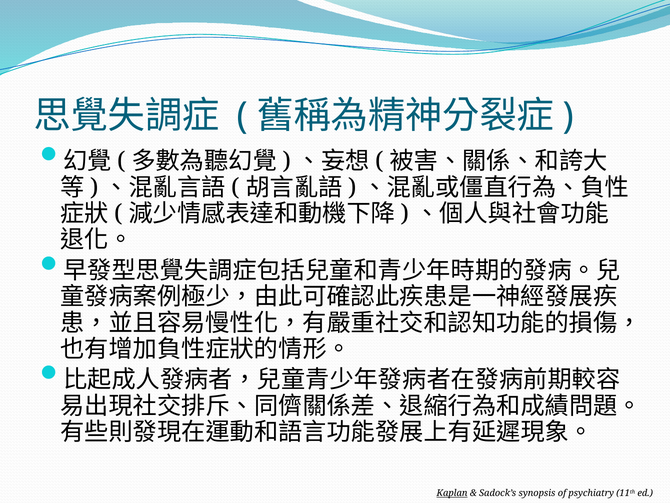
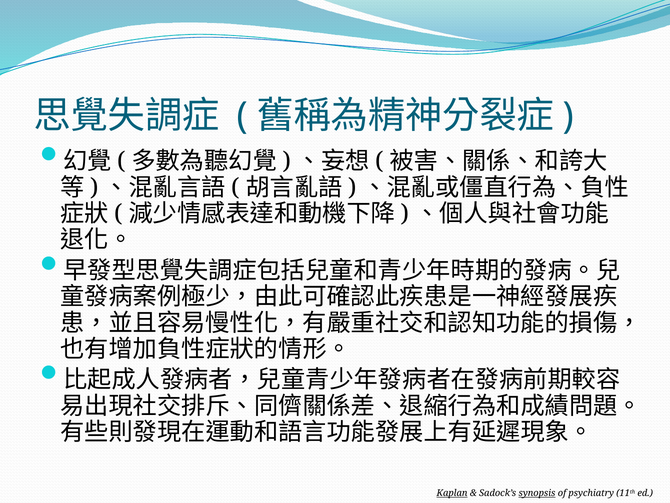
synopsis underline: none -> present (537, 493)
